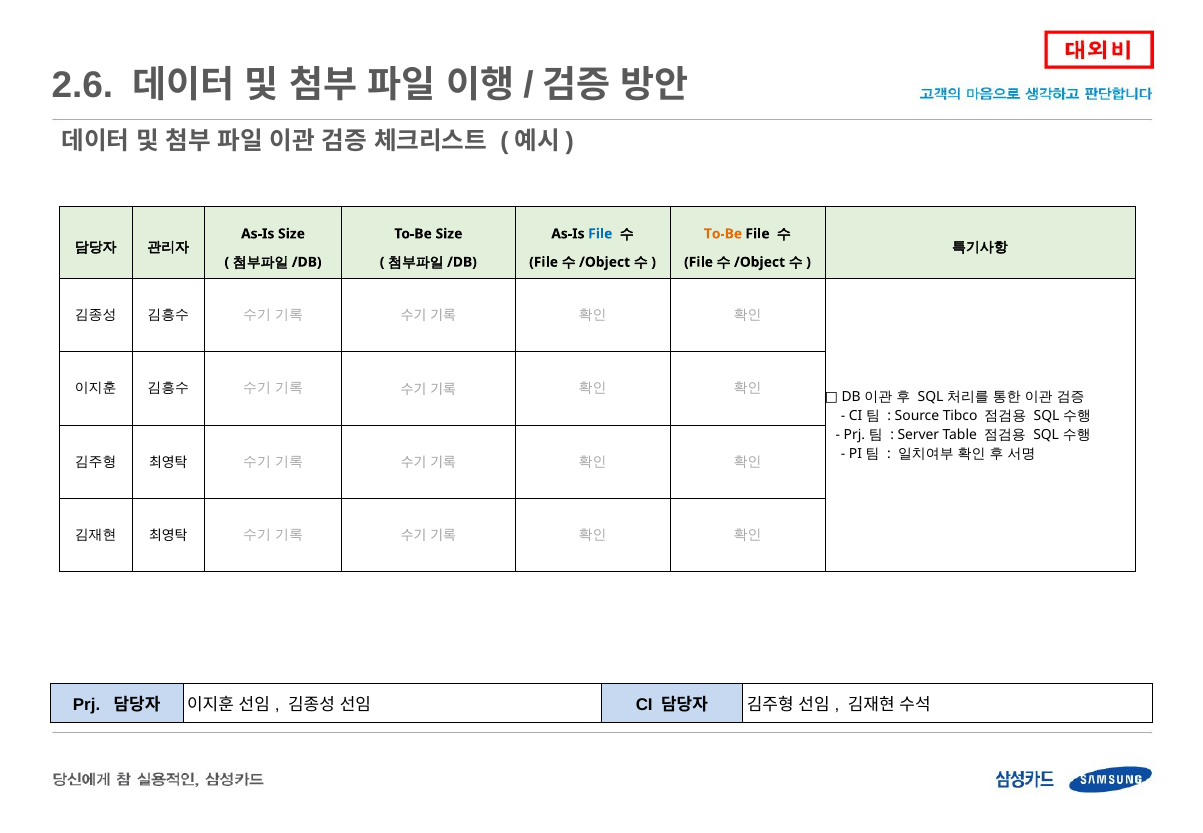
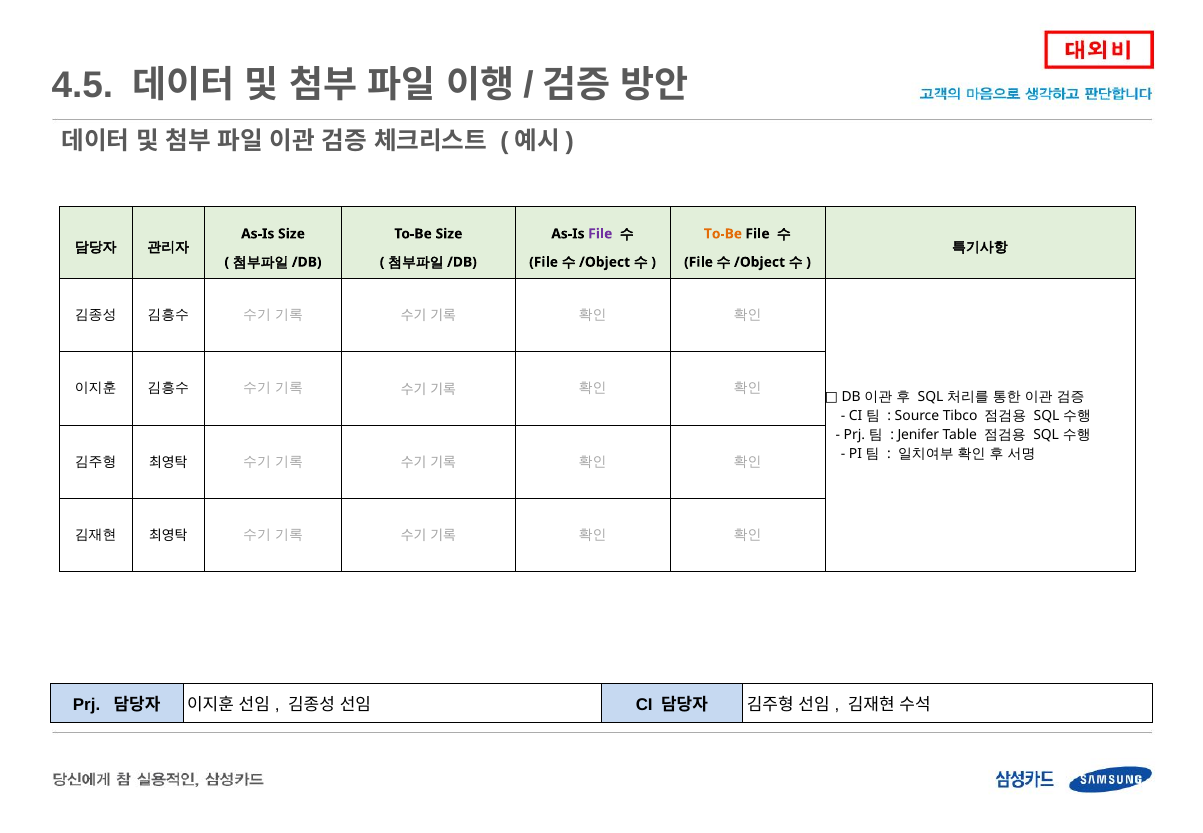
2.6: 2.6 -> 4.5 (82, 85)
File colour: blue -> purple (600, 234)
Server: Server -> Jenifer (918, 435)
